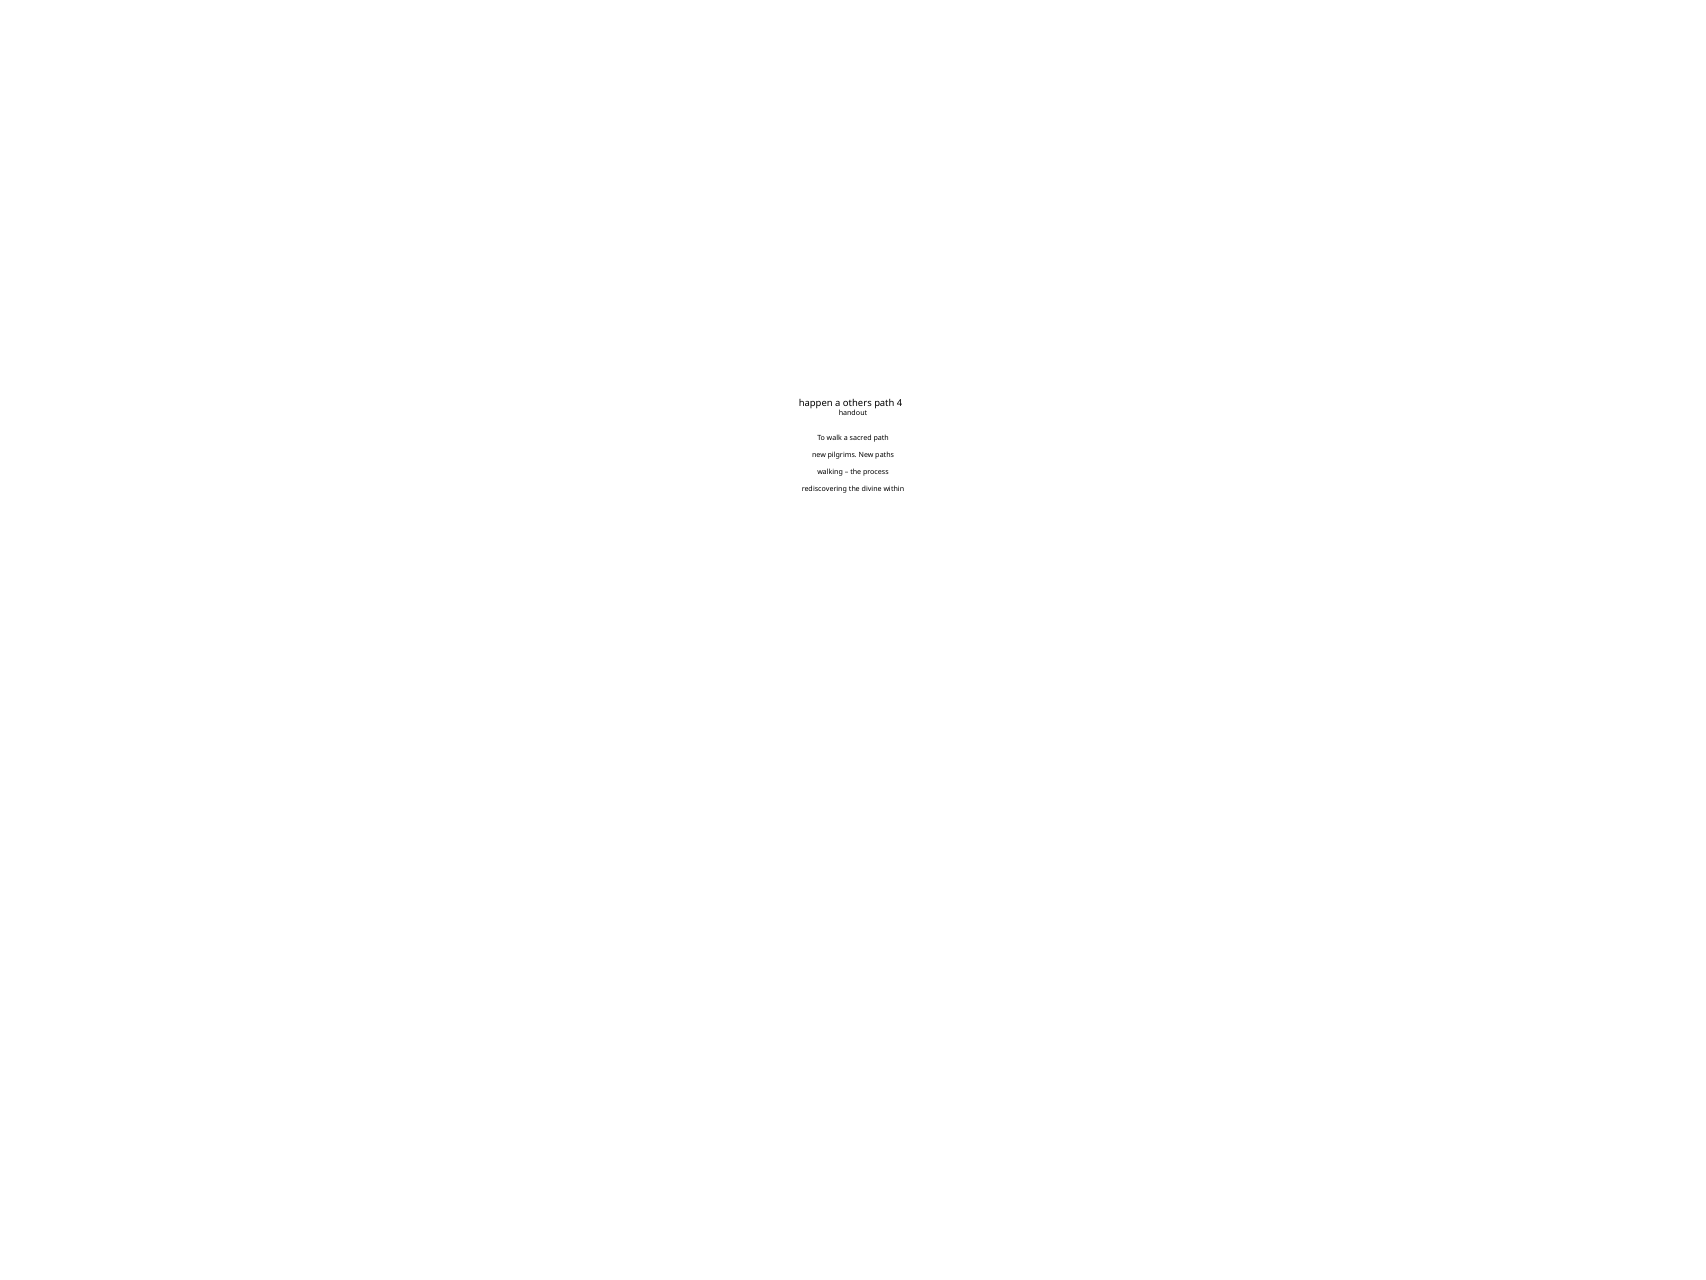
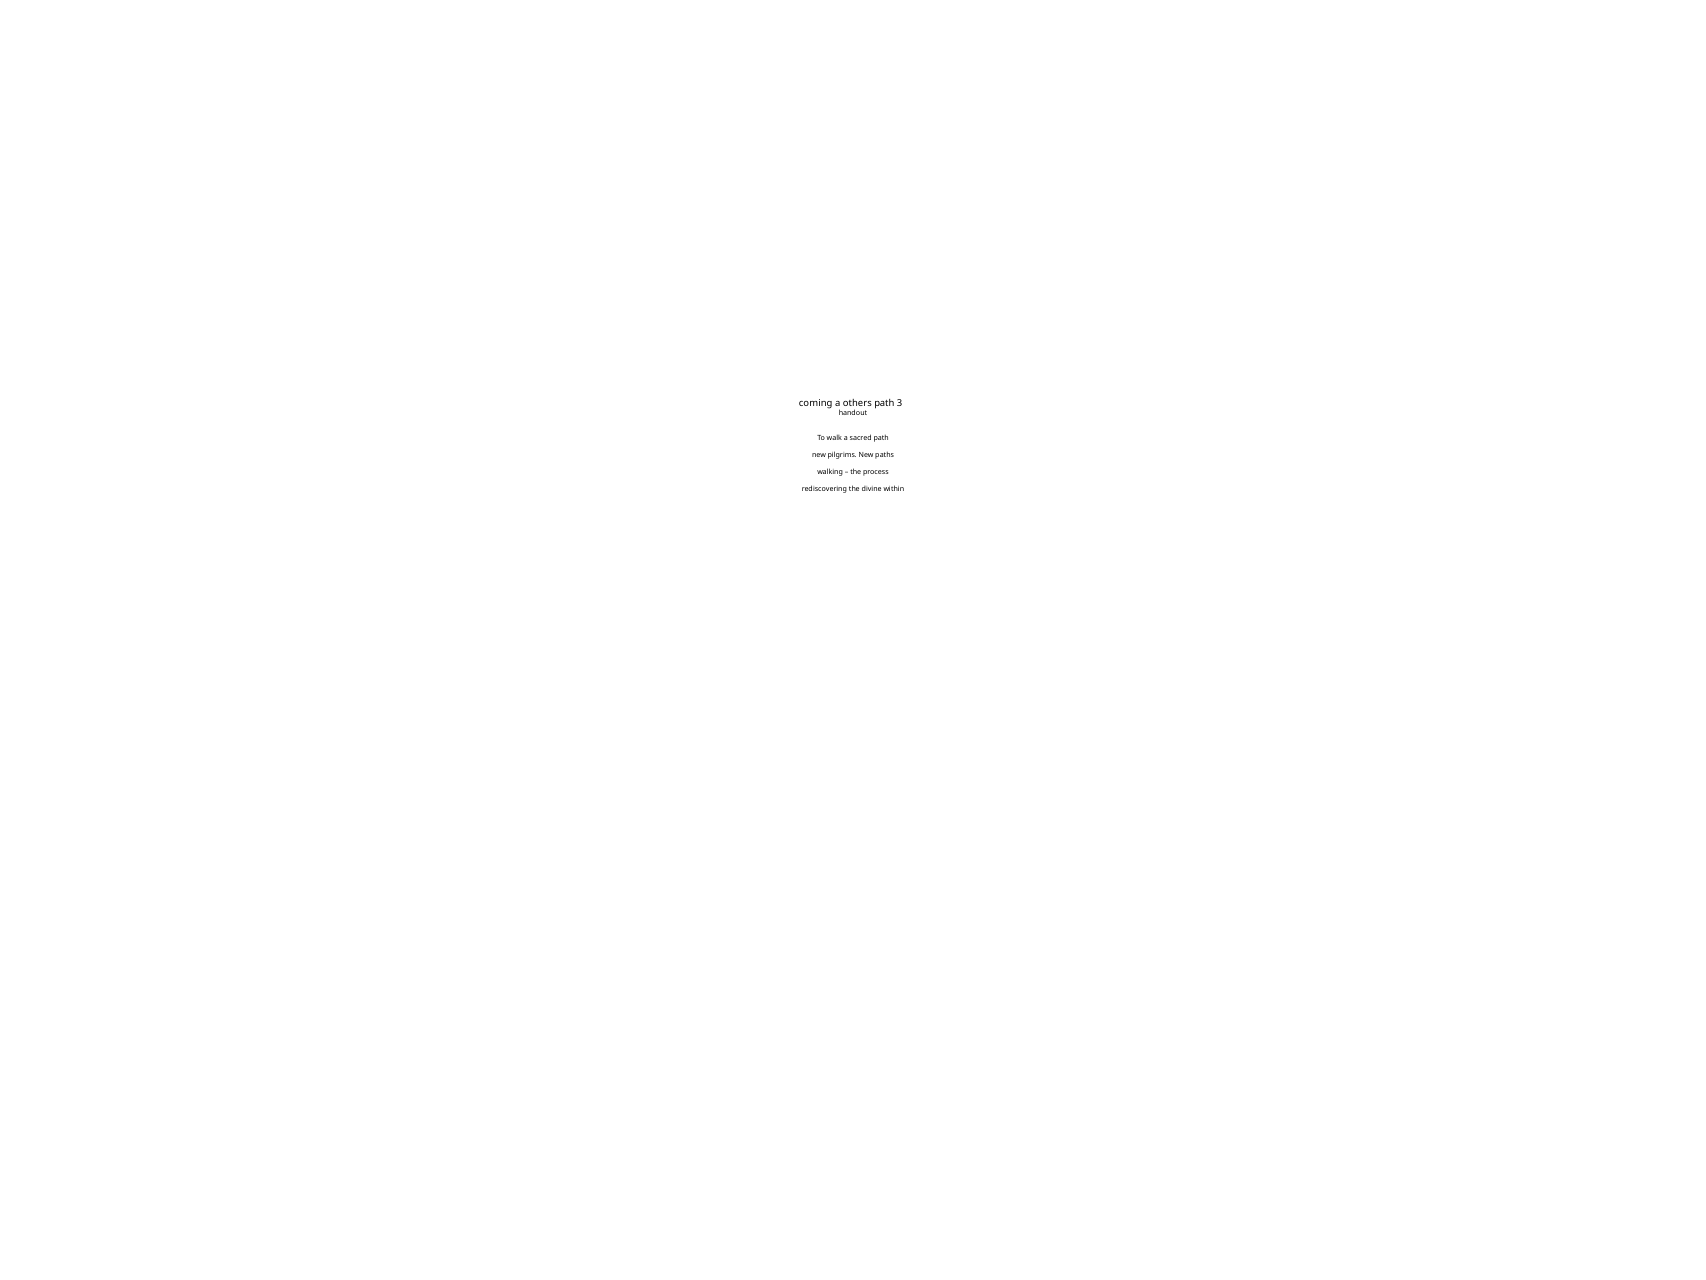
happen: happen -> coming (816, 403)
4: 4 -> 3 (899, 403)
